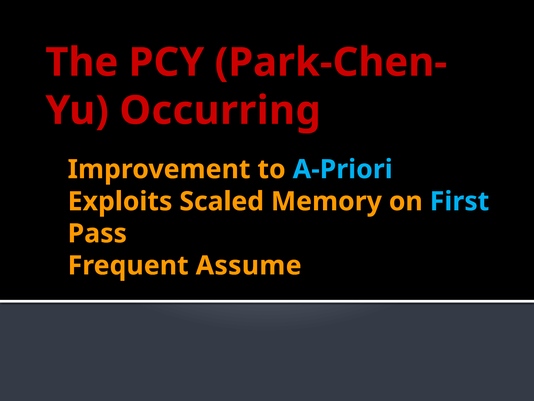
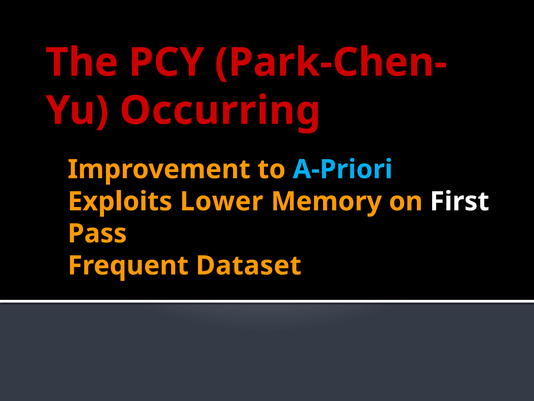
Scaled: Scaled -> Lower (222, 201)
First colour: light blue -> white (460, 201)
Assume: Assume -> Dataset (249, 265)
